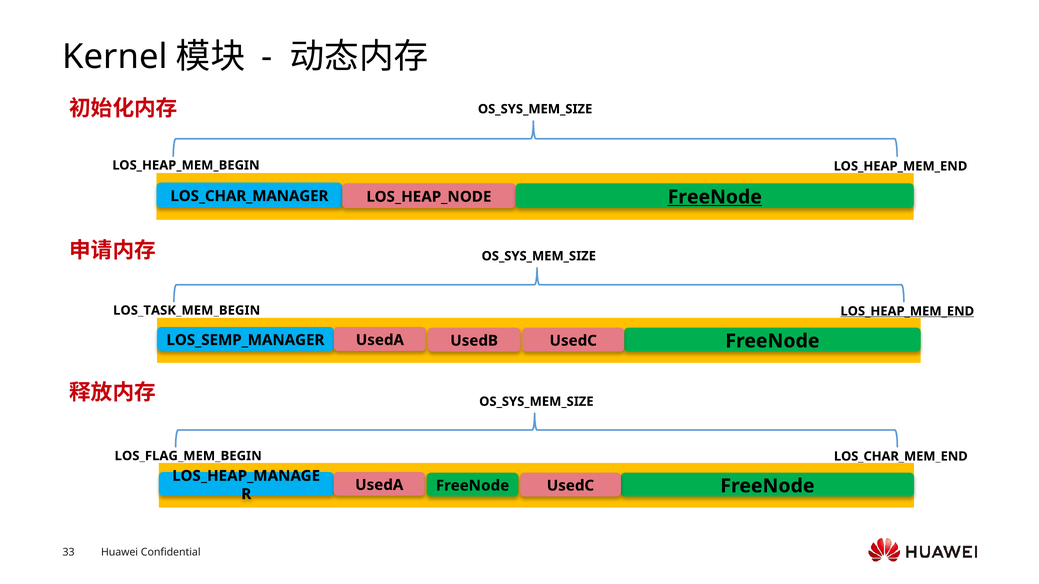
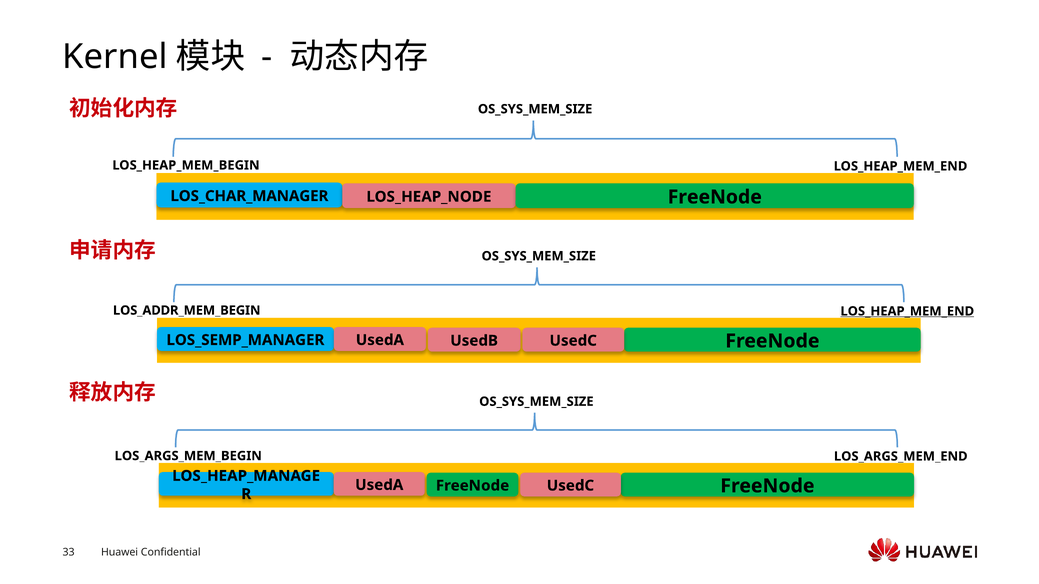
FreeNode underline: present -> none (715, 197)
LOS_TASK_MEM_BEGIN: LOS_TASK_MEM_BEGIN -> LOS_ADDR_MEM_BEGIN (187, 311)
LOS_FLAG_MEM_BEGIN: LOS_FLAG_MEM_BEGIN -> LOS_ARGS_MEM_BEGIN (188, 456)
LOS_CHAR_MEM_END: LOS_CHAR_MEM_END -> LOS_ARGS_MEM_END (901, 457)
